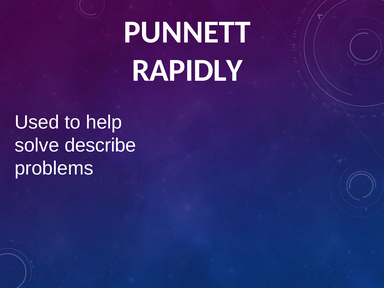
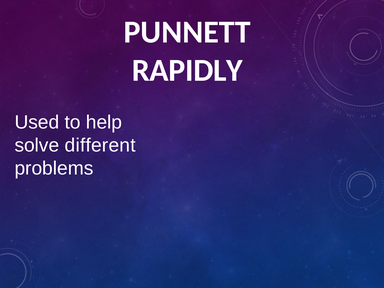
describe: describe -> different (100, 145)
